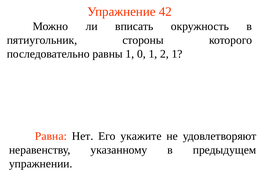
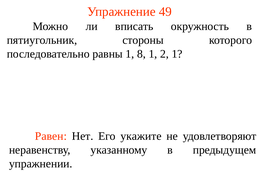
42: 42 -> 49 (165, 12)
0: 0 -> 8 (141, 54)
Равна: Равна -> Равен (51, 136)
